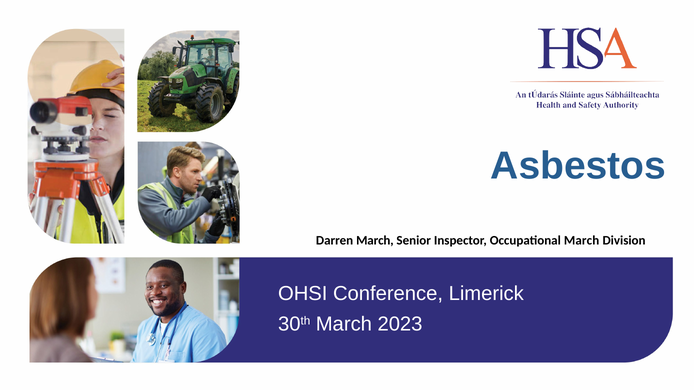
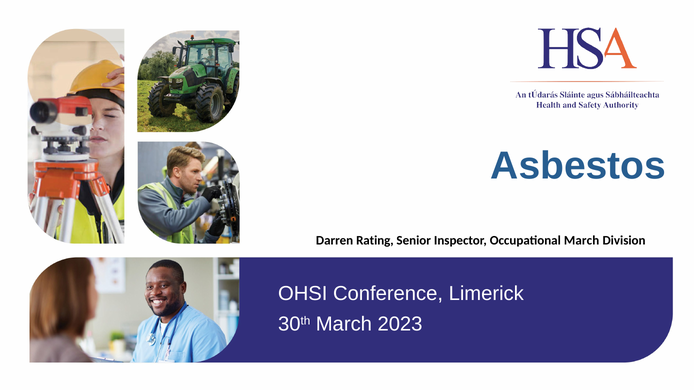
Darren March: March -> Rating (375, 241)
